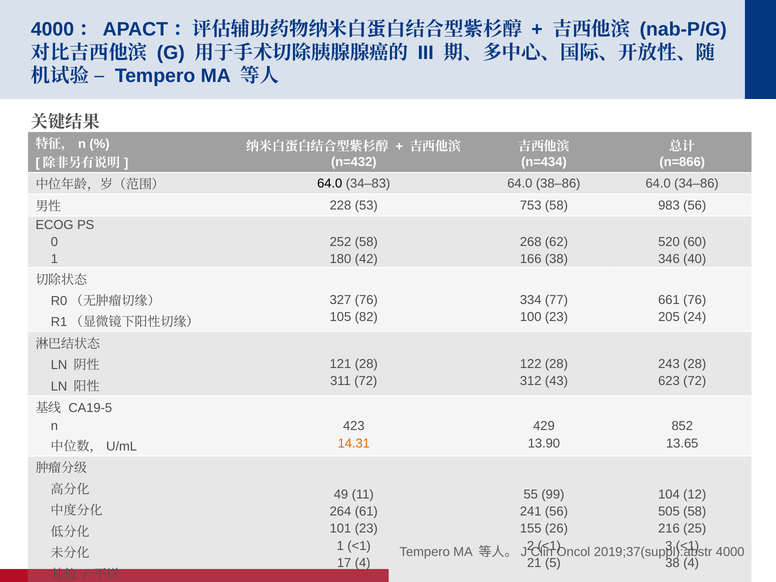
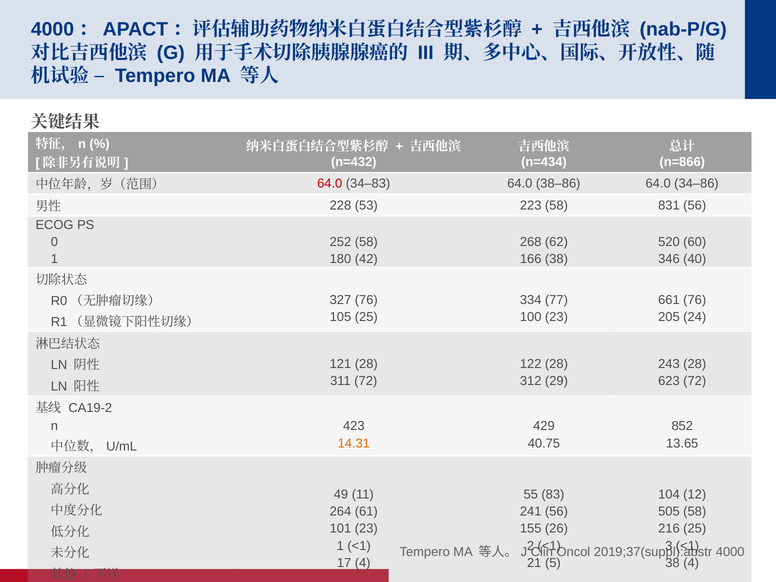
64.0 colour: black -> red (330, 184)
753: 753 -> 223 (531, 205)
983: 983 -> 831 (669, 205)
105 82: 82 -> 25 (366, 317)
43: 43 -> 29 (556, 381)
CA19-5: CA19-5 -> CA19-2 (90, 408)
13.90: 13.90 -> 40.75 (544, 443)
99: 99 -> 83 (553, 495)
